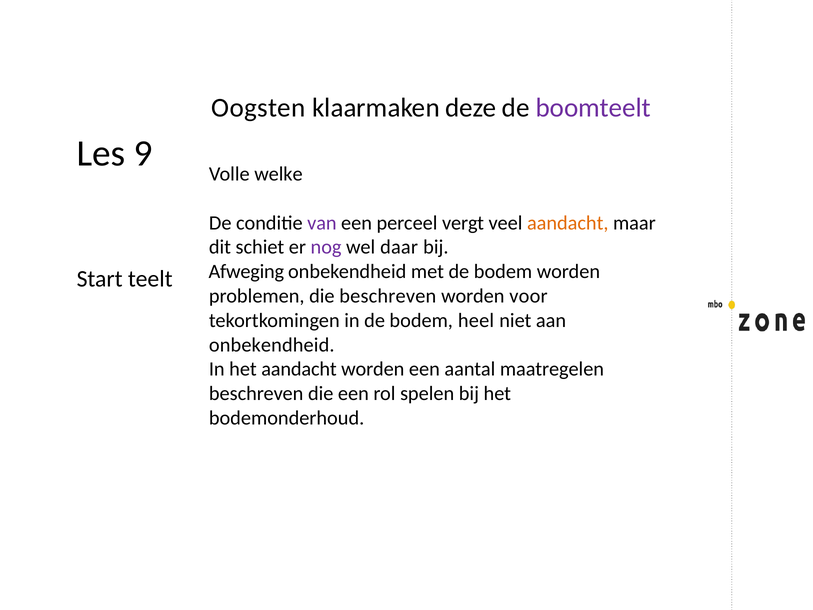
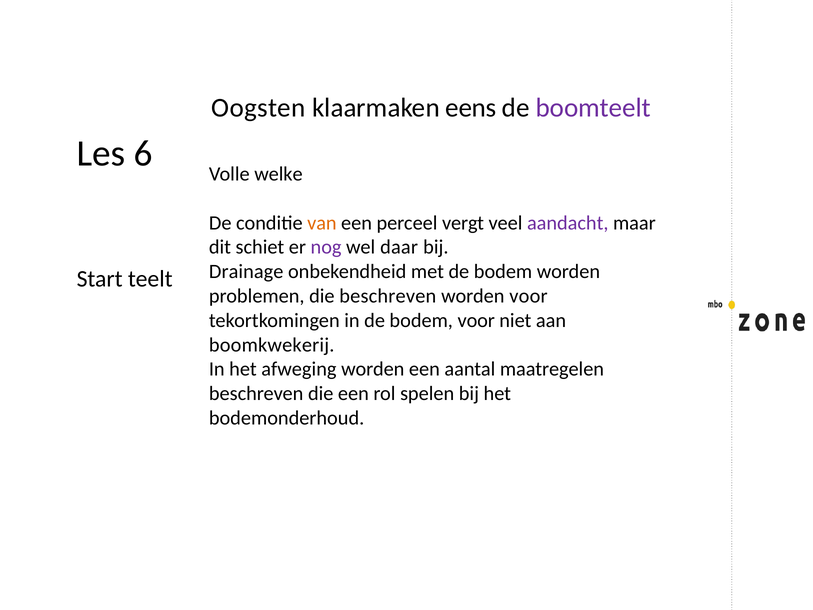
deze: deze -> eens (471, 108)
9: 9 -> 6 (143, 154)
van colour: purple -> orange (322, 223)
aandacht colour: orange -> purple (568, 223)
Afweging: Afweging -> Drainage (246, 272)
bodem heel: heel -> voor (476, 320)
onbekendheid: onbekendheid -> boomkwekerij (272, 345)
het aandacht: aandacht -> afweging (299, 369)
